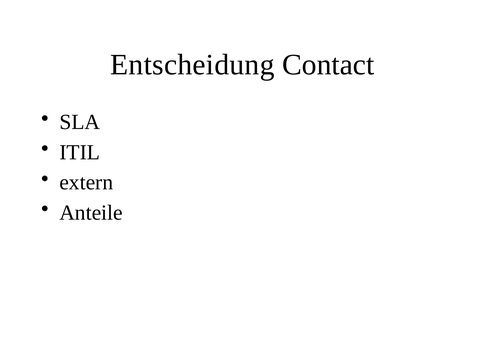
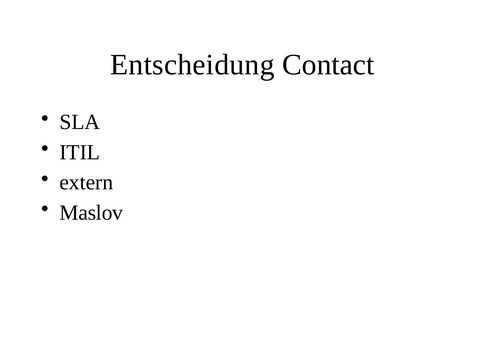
Anteile: Anteile -> Maslov (91, 213)
